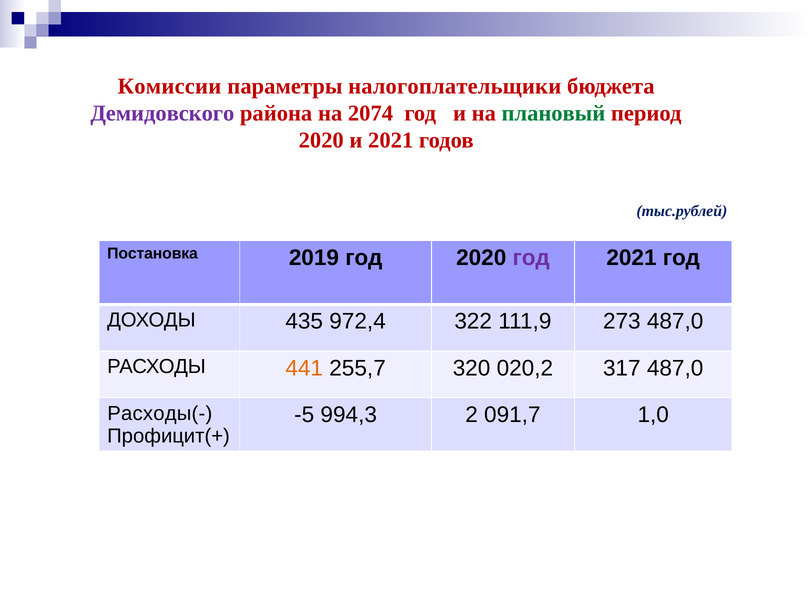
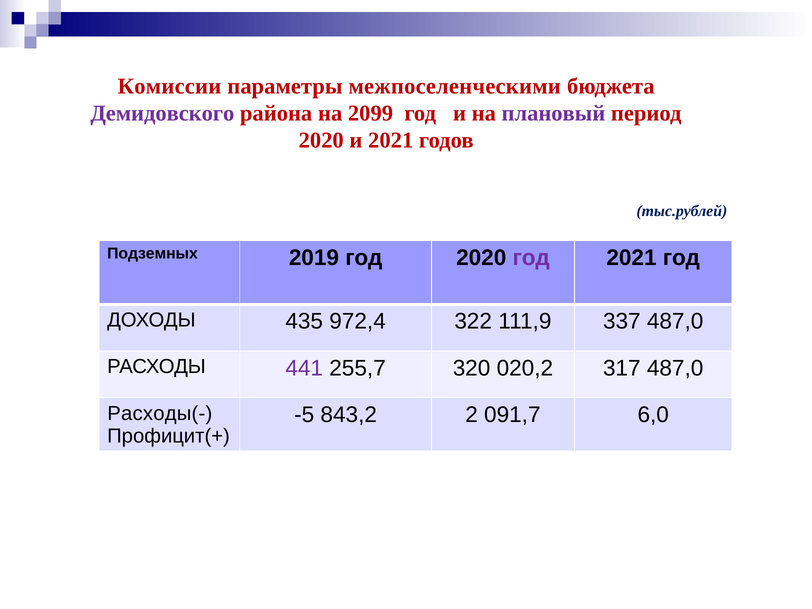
налогоплательщики: налогоплательщики -> межпоселенческими (455, 86)
2074: 2074 -> 2099 (371, 113)
плановый colour: green -> purple (553, 113)
Постановка: Постановка -> Подземных (153, 254)
273: 273 -> 337 (622, 322)
441 colour: orange -> purple (304, 368)
994,3: 994,3 -> 843,2 (349, 415)
1,0: 1,0 -> 6,0 (653, 415)
